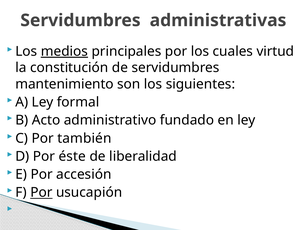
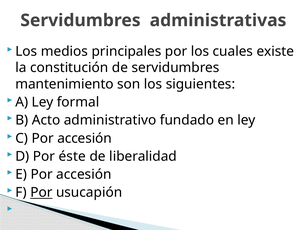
medios underline: present -> none (64, 51)
virtud: virtud -> existe (275, 51)
C Por también: también -> accesión (85, 138)
